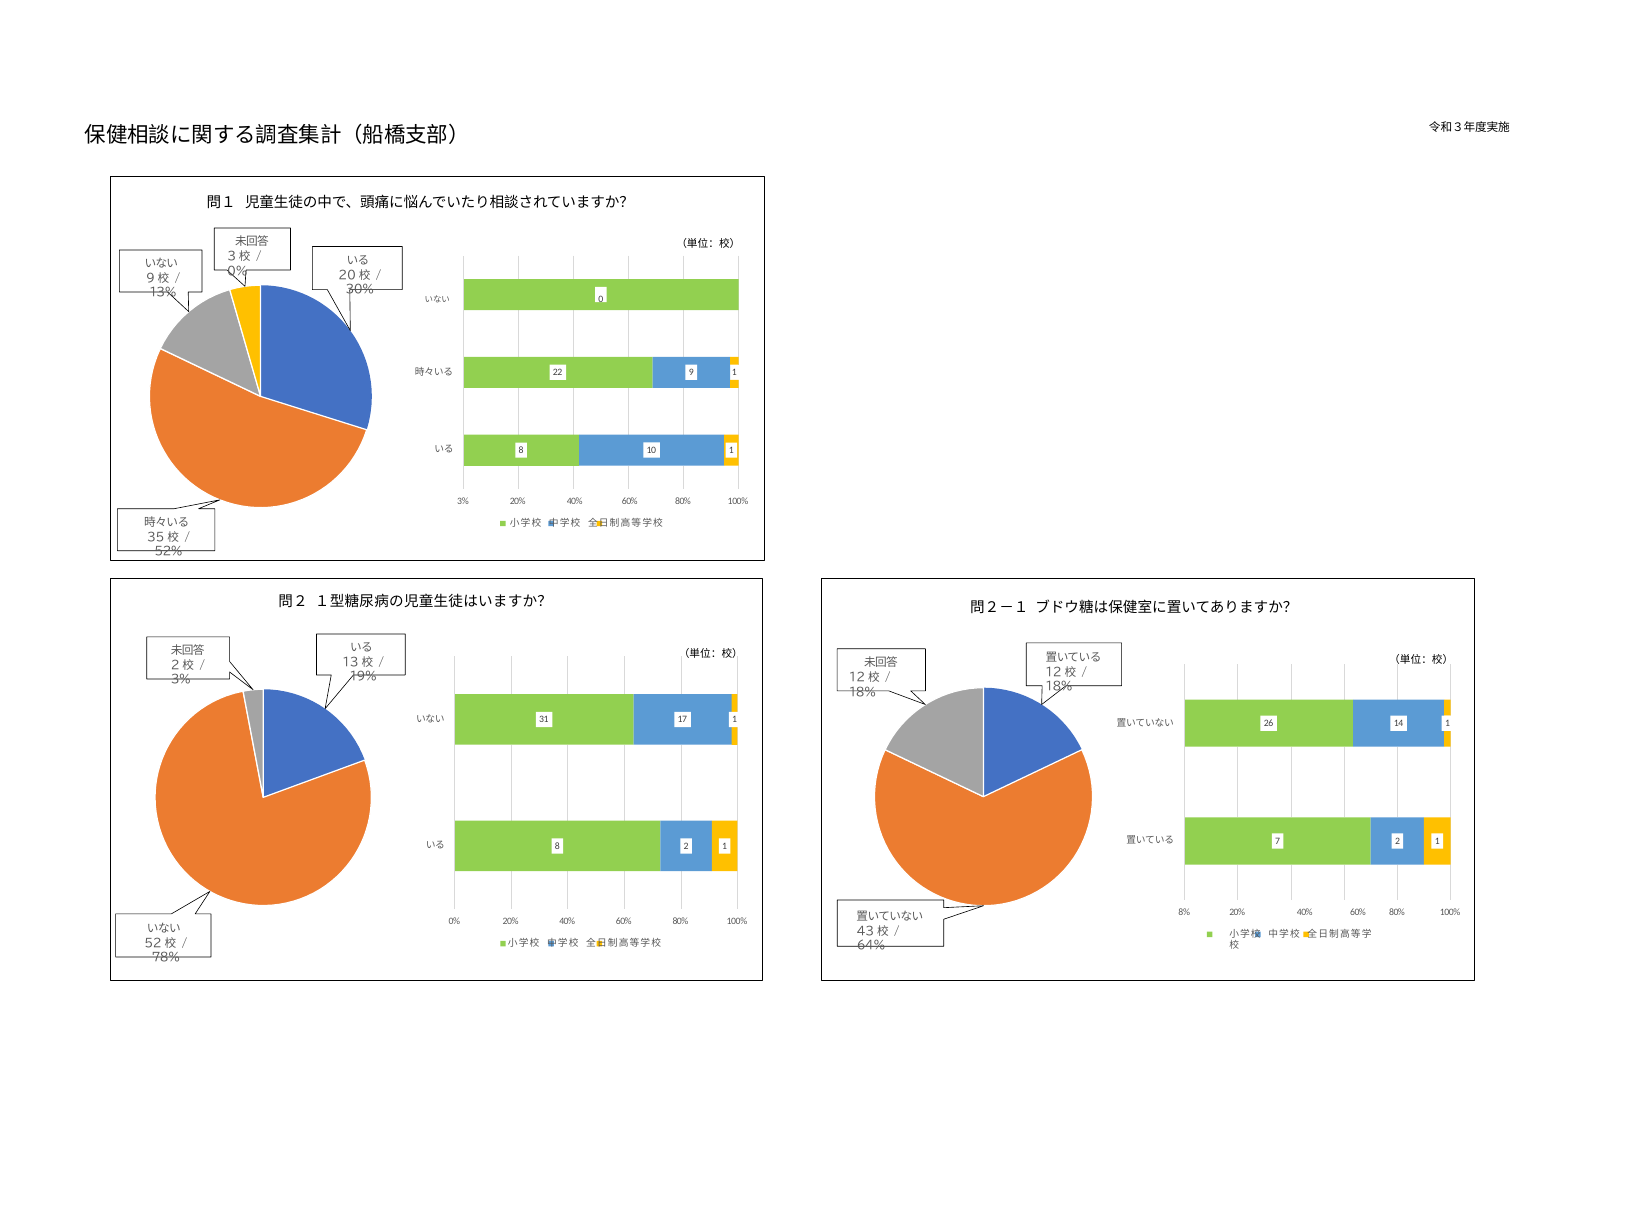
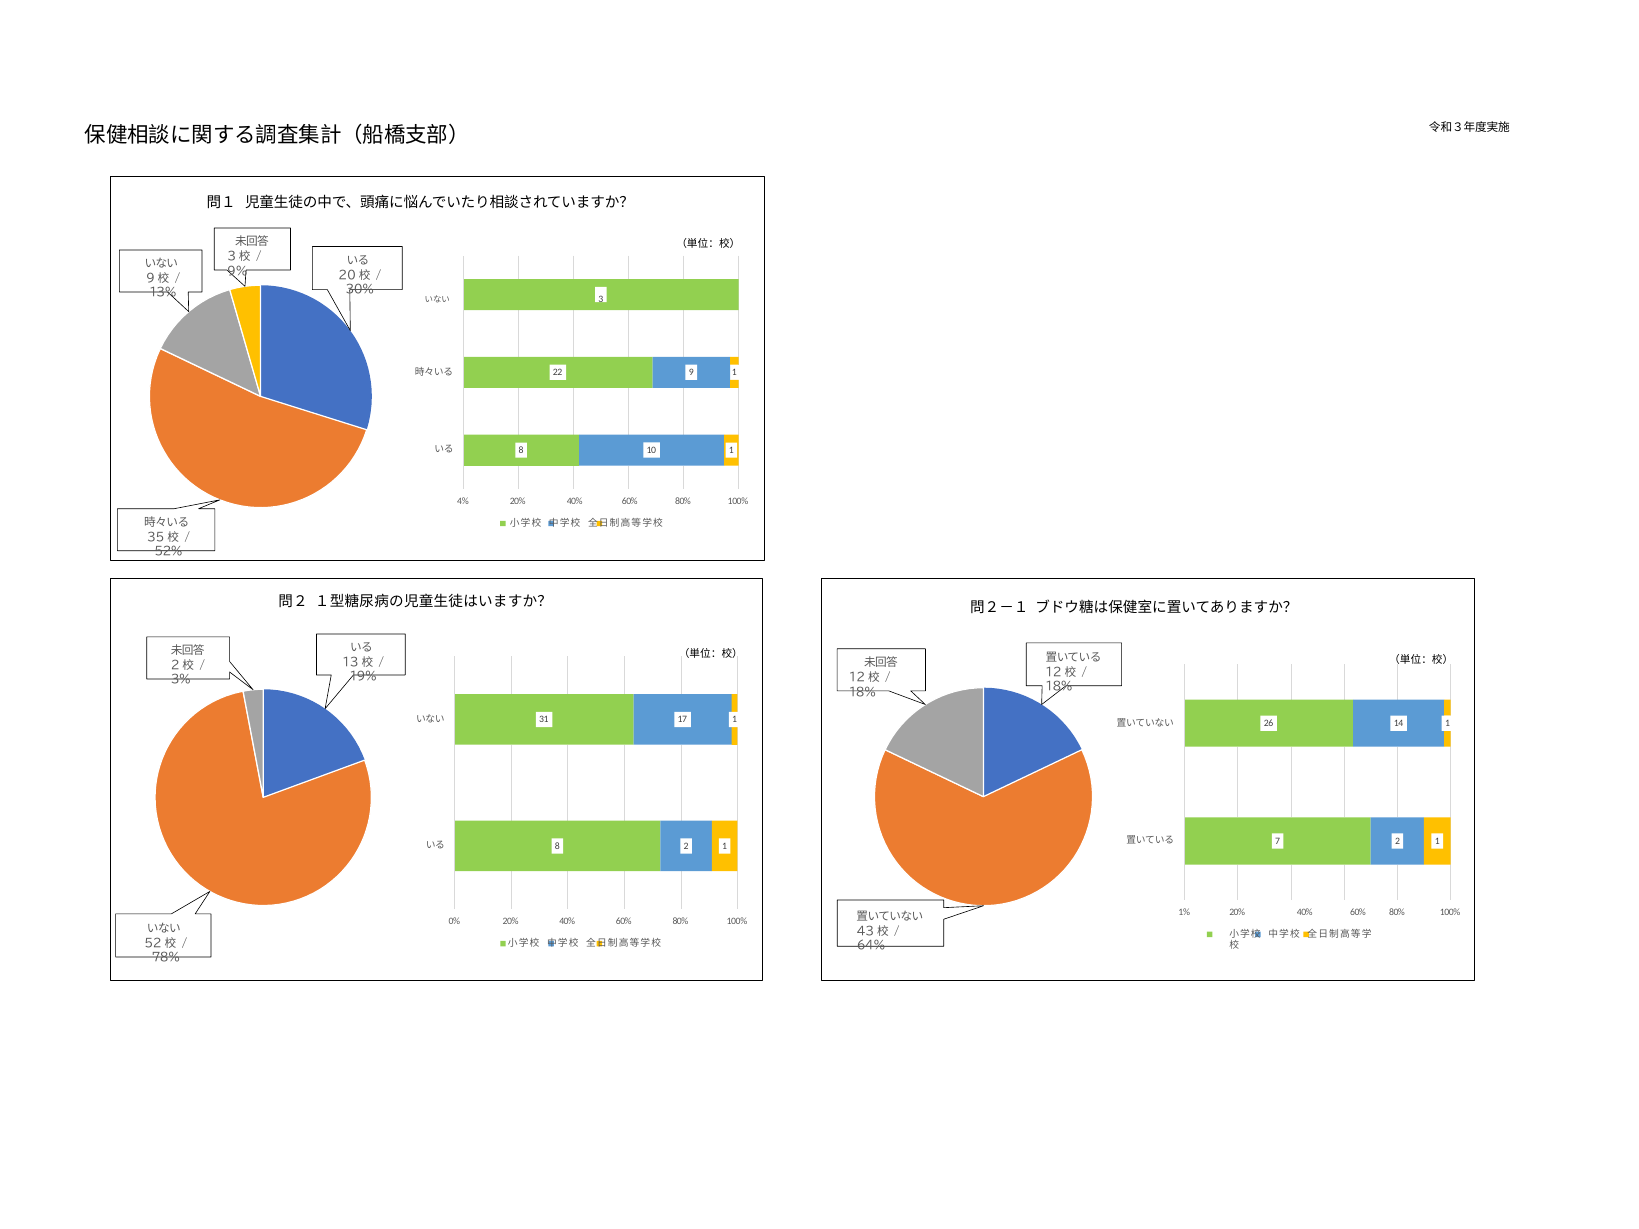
0%: 0% -> 9% (237, 272)
0: 0 -> 3 (601, 300)
3%: 3% -> 4% (463, 502)
8%: 8% -> 1% (1184, 912)
